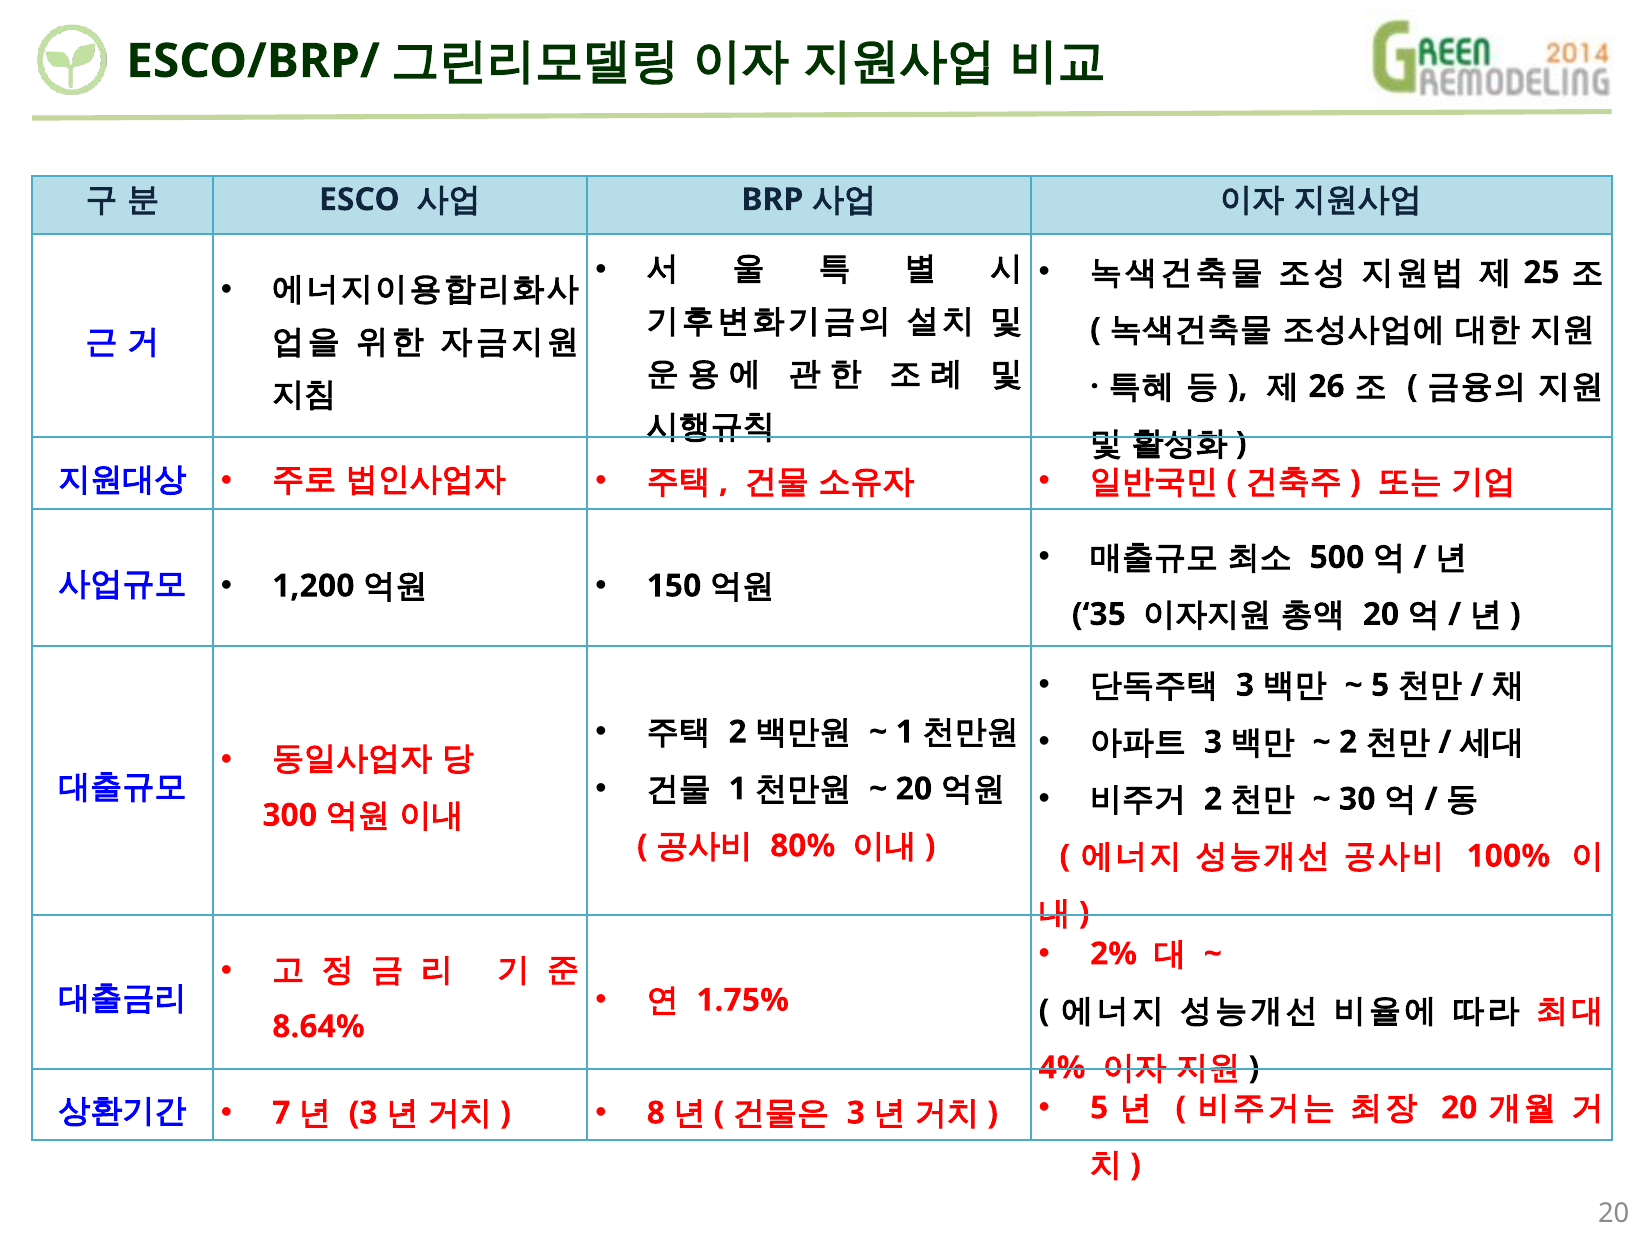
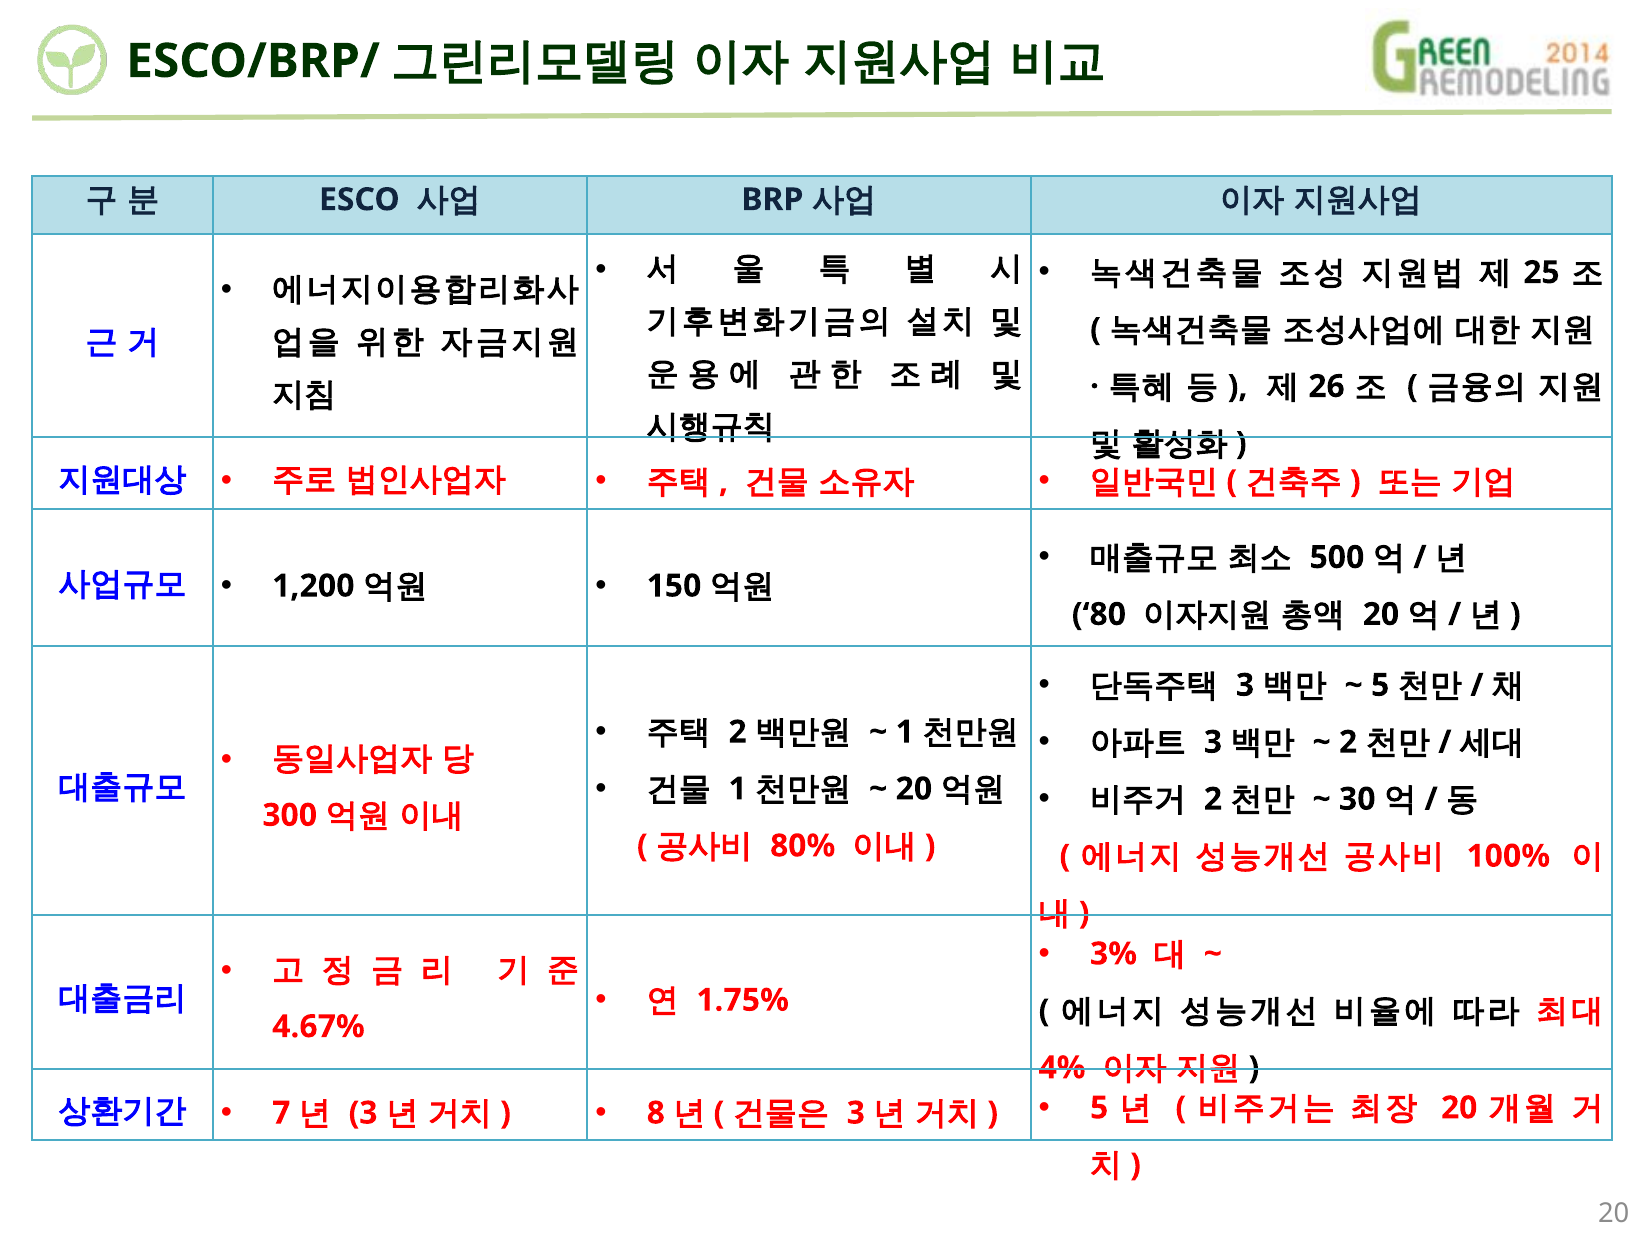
35: 35 -> 80 (1099, 614)
2%: 2% -> 3% (1114, 954)
8.64%: 8.64% -> 4.67% (318, 1027)
